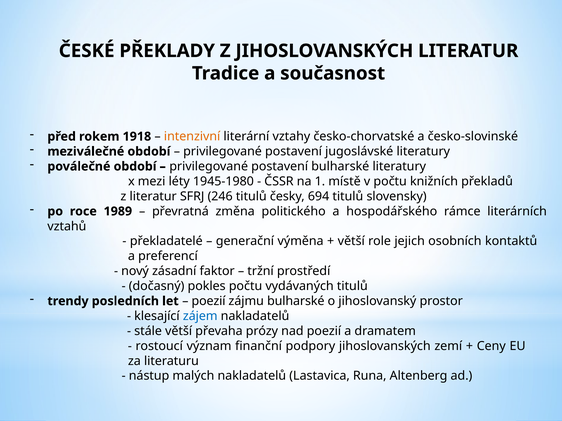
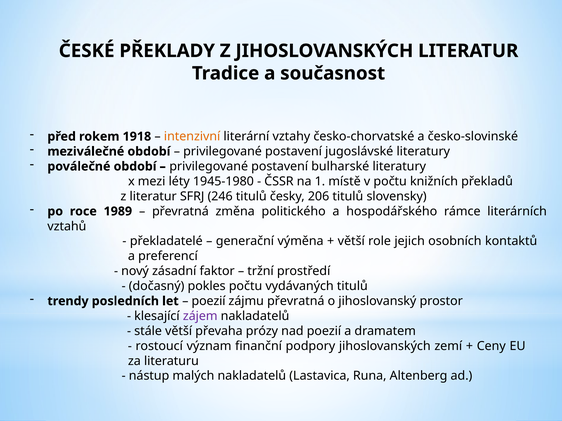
694: 694 -> 206 (319, 197)
zájmu bulharské: bulharské -> převratná (296, 301)
zájem colour: blue -> purple (200, 316)
